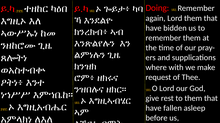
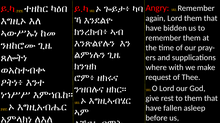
Doing: Doing -> Angry (157, 8)
